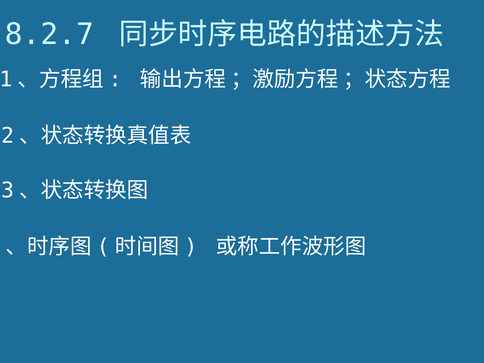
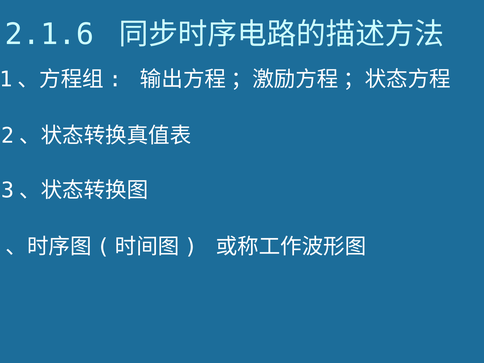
8.2.7: 8.2.7 -> 2.1.6 (49, 34)
